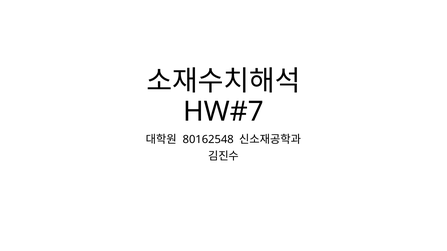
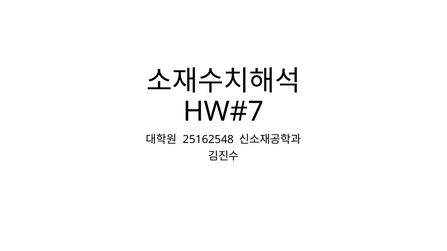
80162548: 80162548 -> 25162548 (208, 140)
